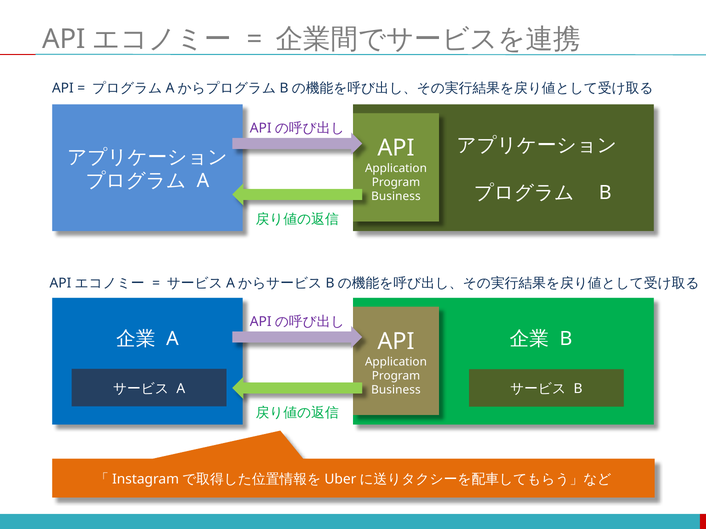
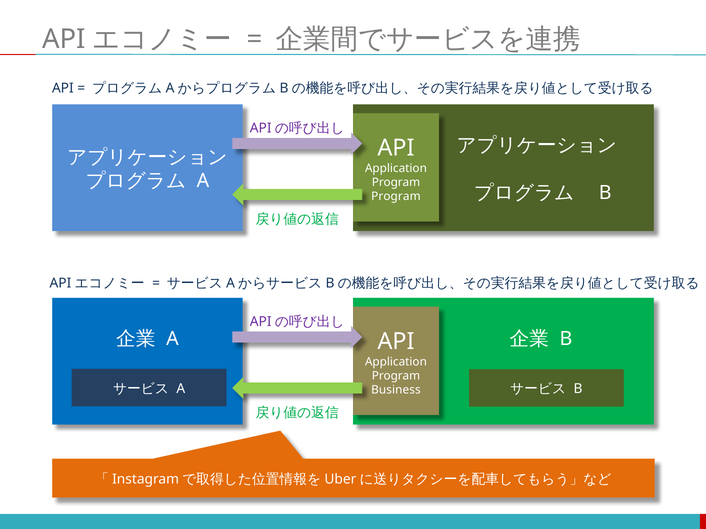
Business: Business -> Program (396, 197)
